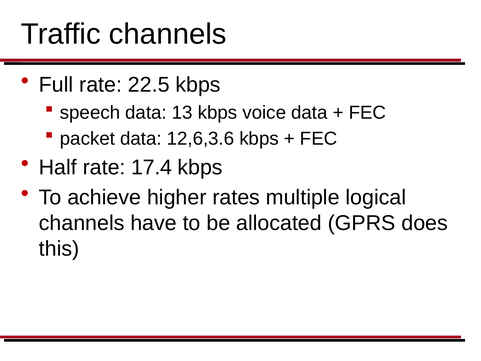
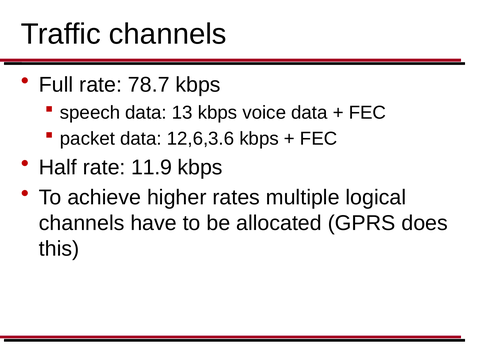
22.5: 22.5 -> 78.7 (149, 85)
17.4: 17.4 -> 11.9 (152, 167)
